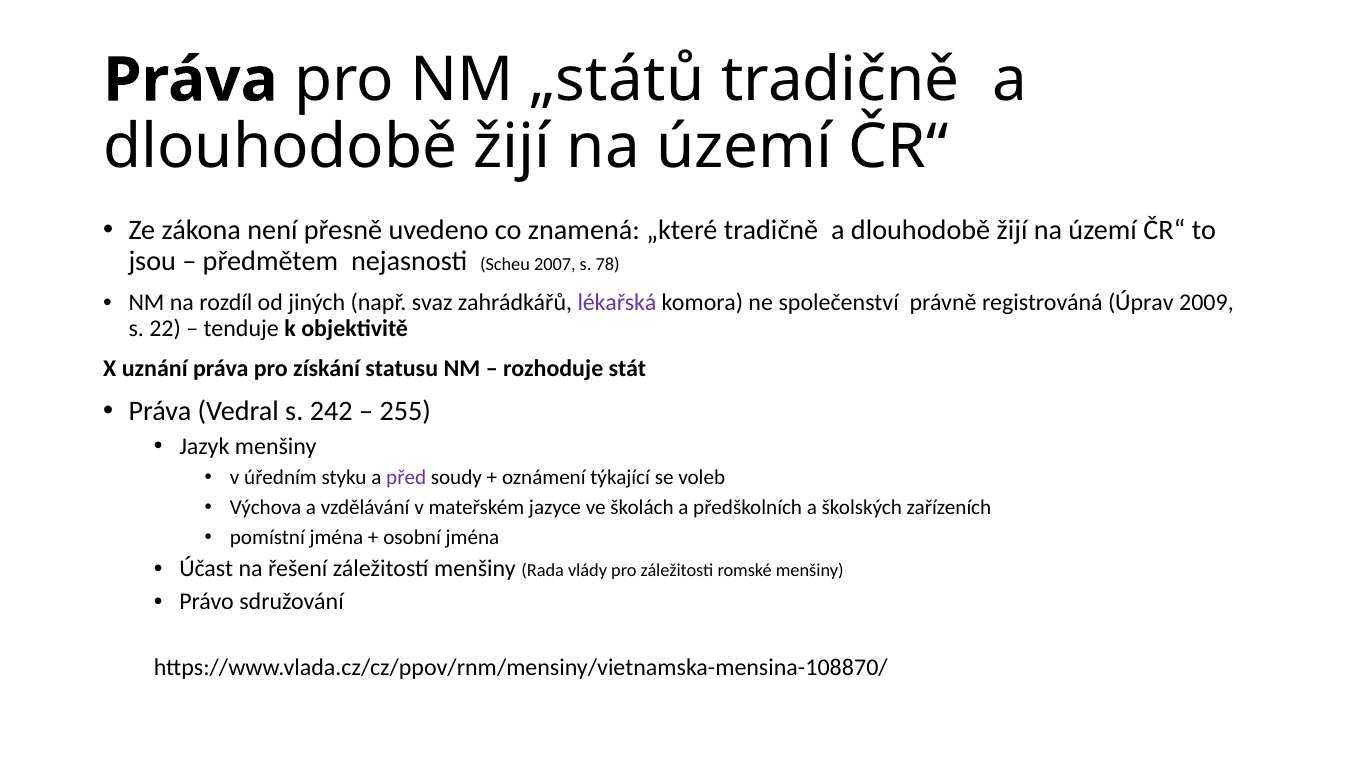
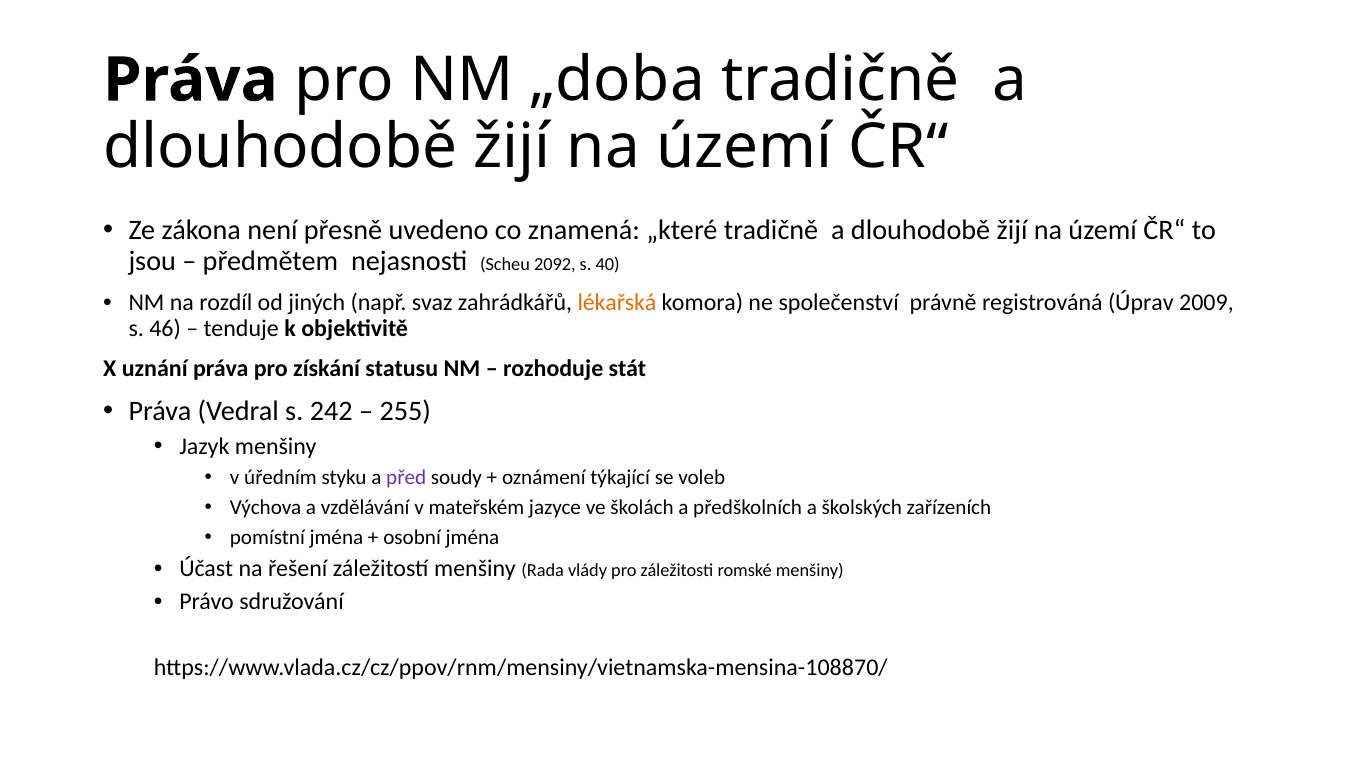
„států: „států -> „doba (617, 80)
2007: 2007 -> 2092 (555, 264)
78: 78 -> 40 (608, 264)
lékařská colour: purple -> orange (617, 303)
22: 22 -> 46 (165, 329)
